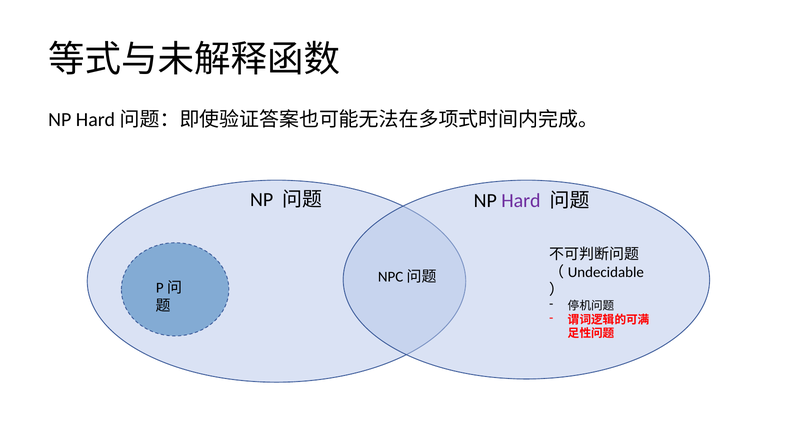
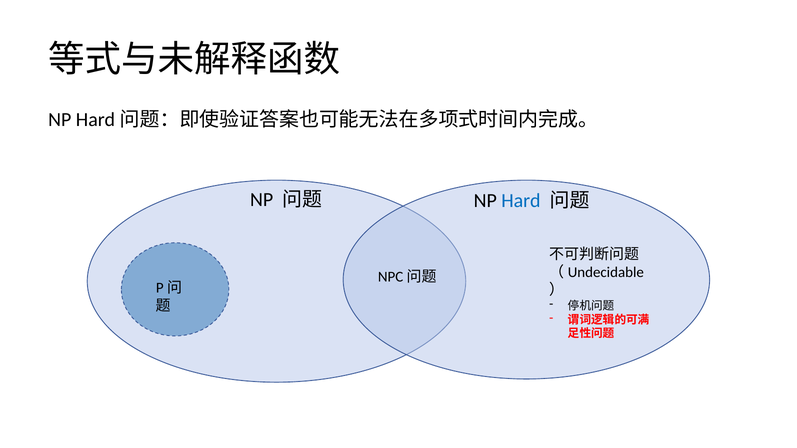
Hard colour: purple -> blue (521, 201)
